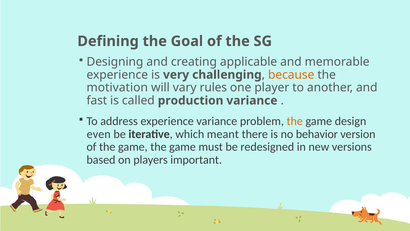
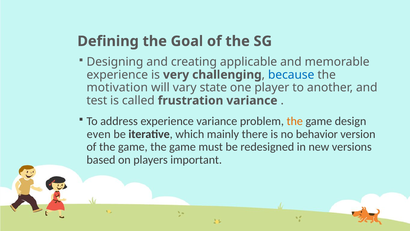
because colour: orange -> blue (291, 75)
rules: rules -> state (213, 88)
fast: fast -> test (97, 100)
production: production -> frustration (191, 100)
meant: meant -> mainly (223, 134)
